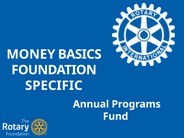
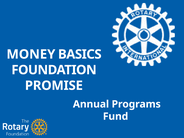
SPECIFIC: SPECIFIC -> PROMISE (54, 86)
